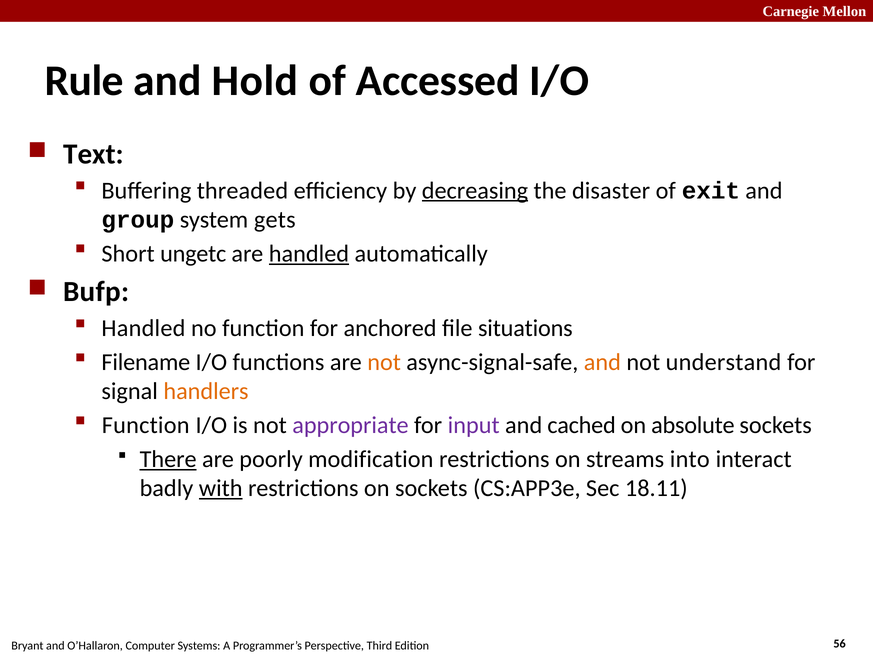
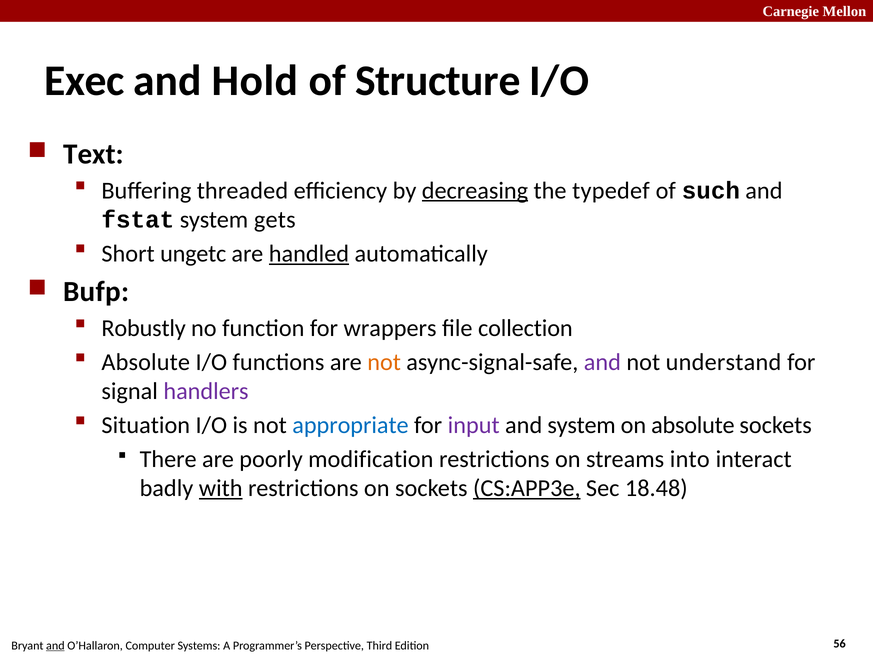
Rule: Rule -> Exec (84, 81)
Accessed: Accessed -> Structure (438, 81)
disaster: disaster -> typedef (611, 190)
exit: exit -> such (711, 190)
group: group -> fstat (138, 220)
Handled: Handled -> Robustly (144, 328)
anchored: anchored -> wrappers (390, 328)
situations: situations -> collection (525, 328)
Filename: Filename -> Absolute (146, 362)
and colour: orange -> purple (602, 362)
handlers colour: orange -> purple (206, 391)
Function: Function -> Situation (146, 425)
appropriate colour: purple -> blue (350, 425)
and cached: cached -> system (582, 425)
There underline: present -> none (168, 459)
CS:APP3e underline: none -> present (527, 488)
18.11: 18.11 -> 18.48 (656, 488)
and underline: none -> present (55, 645)
